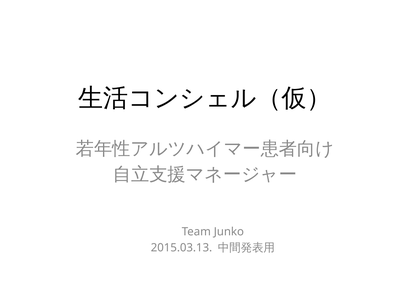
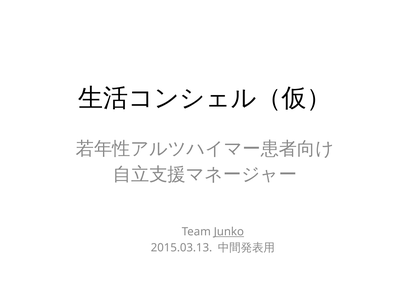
Junko underline: none -> present (229, 231)
